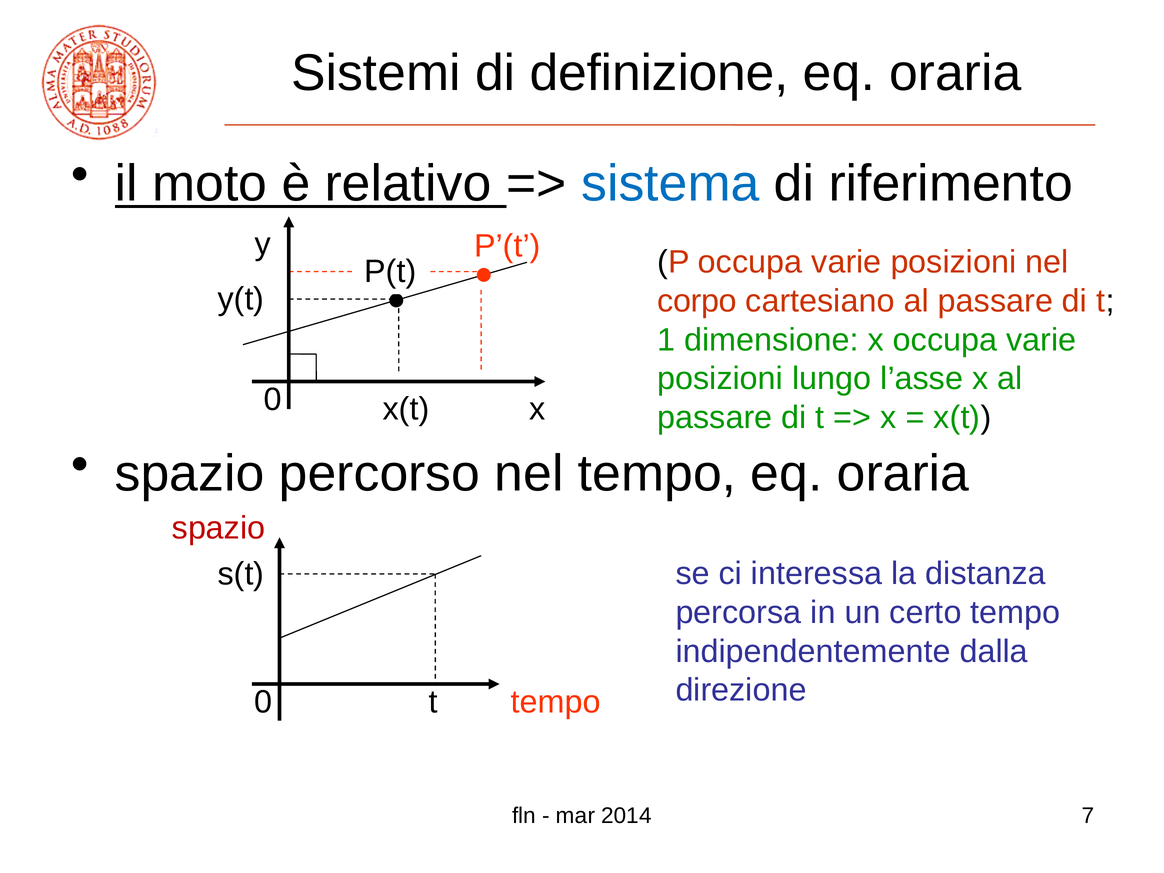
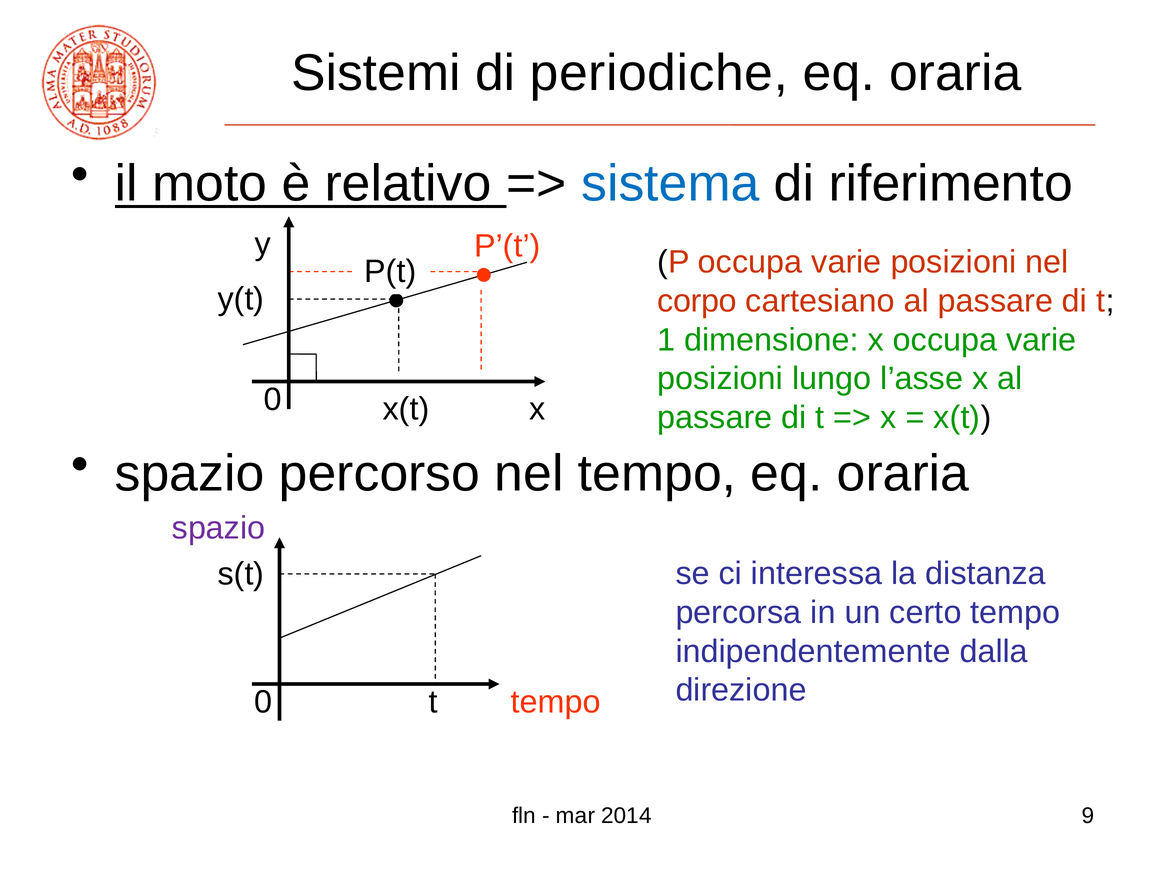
definizione: definizione -> periodiche (659, 73)
spazio colour: red -> purple (219, 528)
7: 7 -> 9 (1088, 816)
